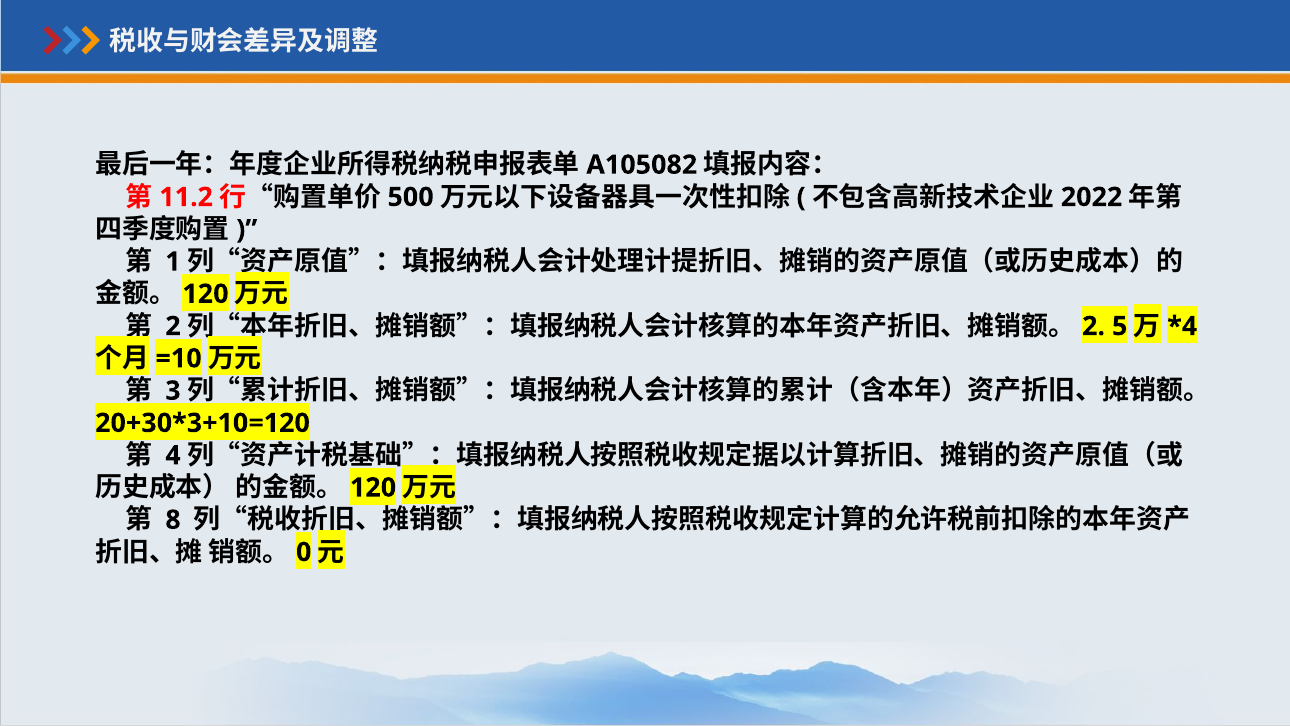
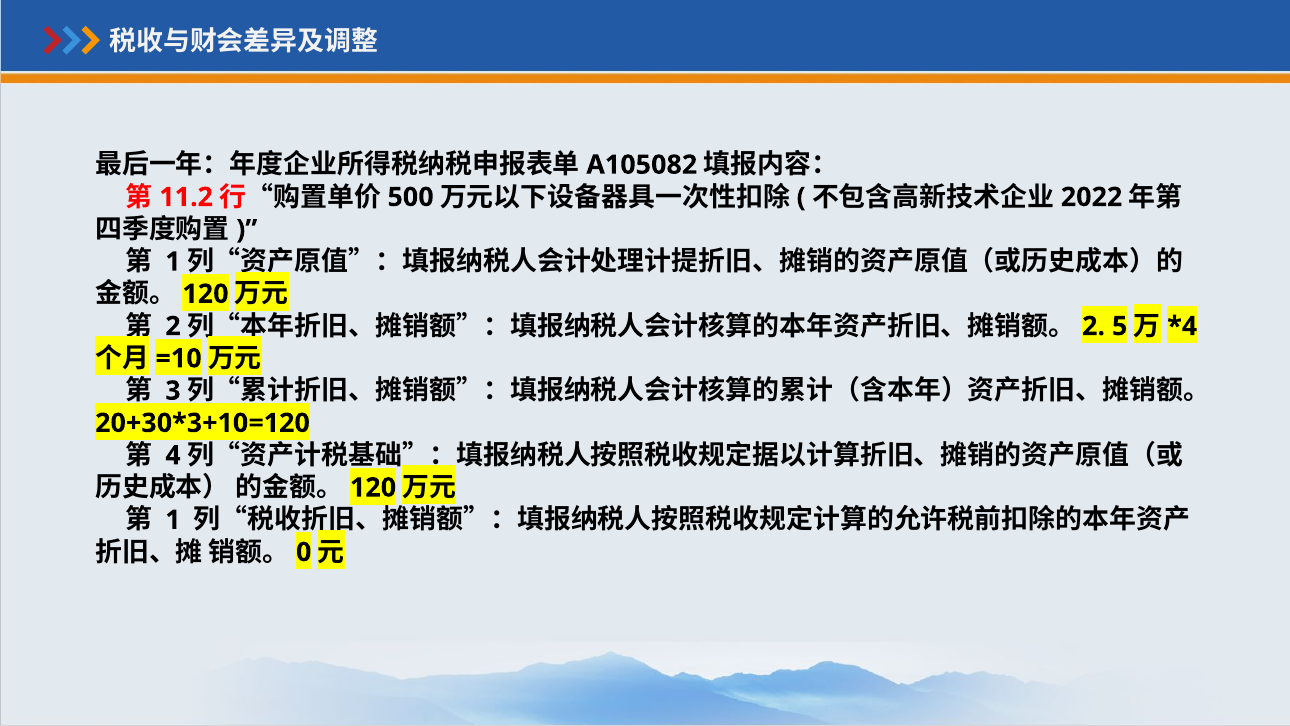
8: 8 -> 1 (173, 520)
